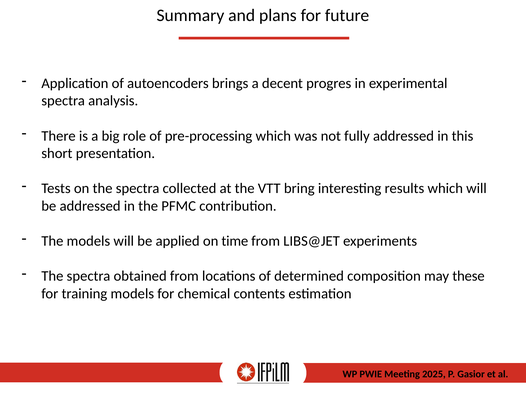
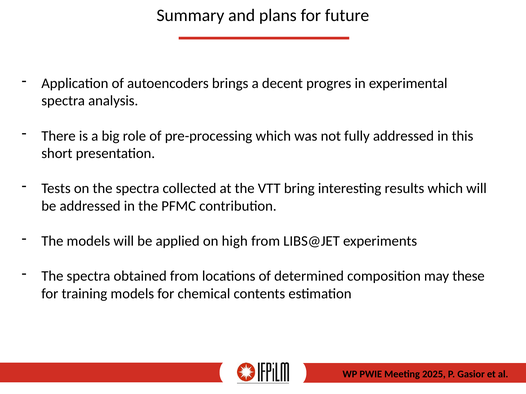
time: time -> high (235, 241)
